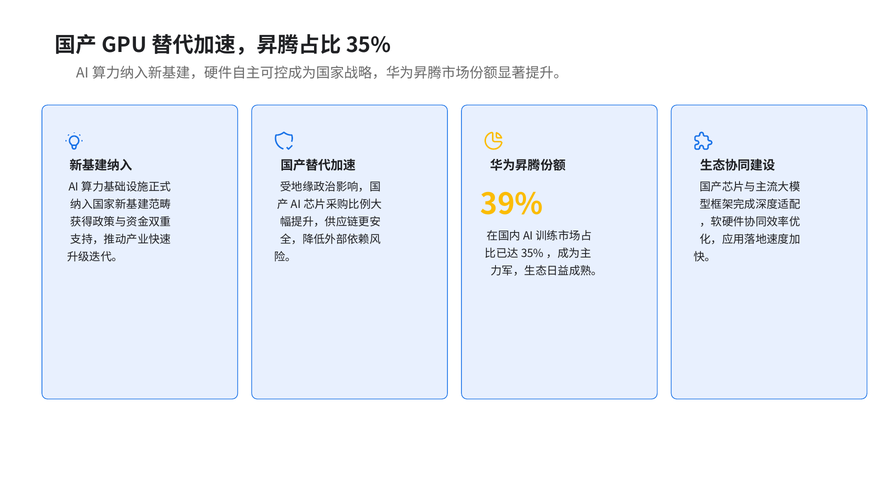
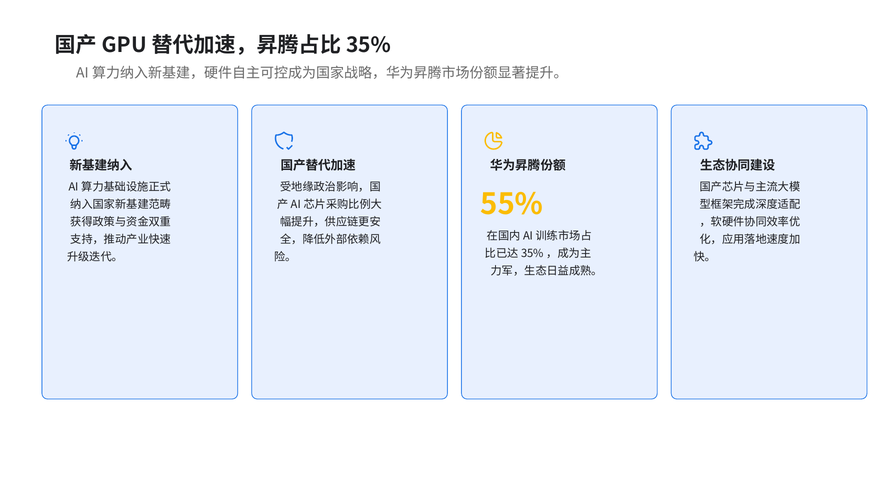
39%: 39% -> 55% (512, 204)
